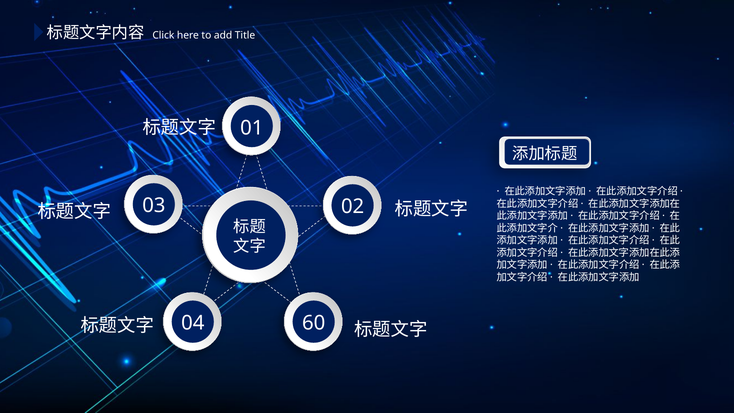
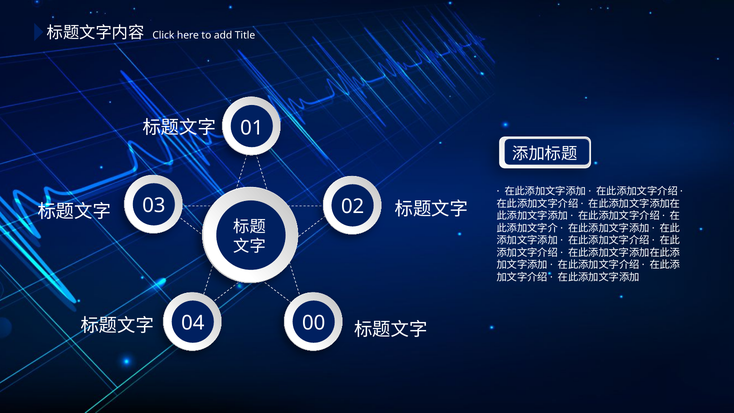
60: 60 -> 00 (314, 323)
